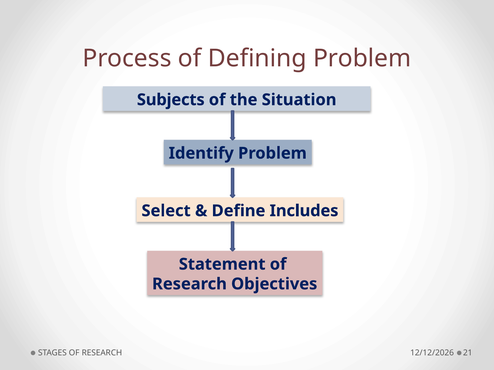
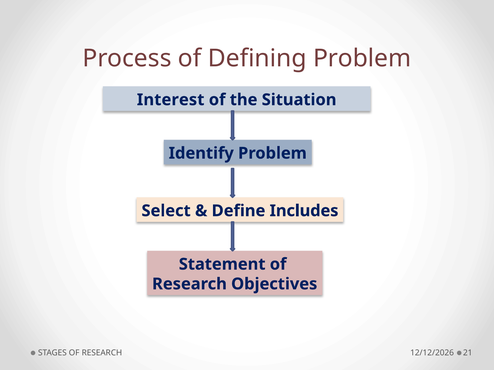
Subjects: Subjects -> Interest (171, 100)
